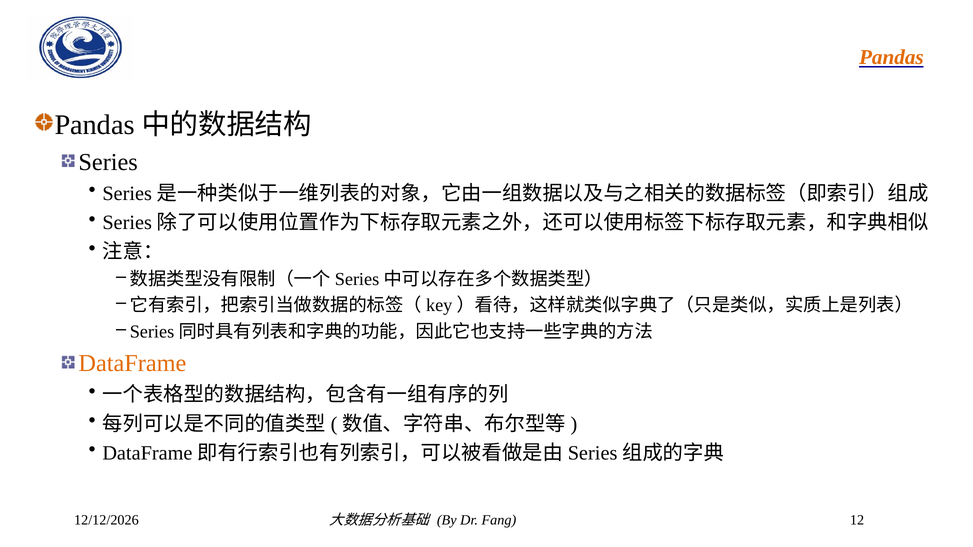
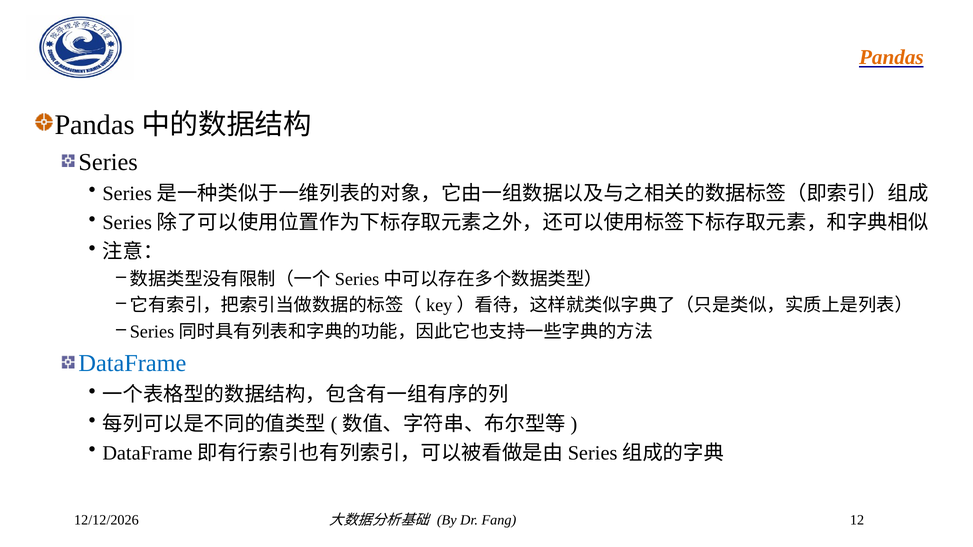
DataFrame colour: orange -> blue (132, 364)
